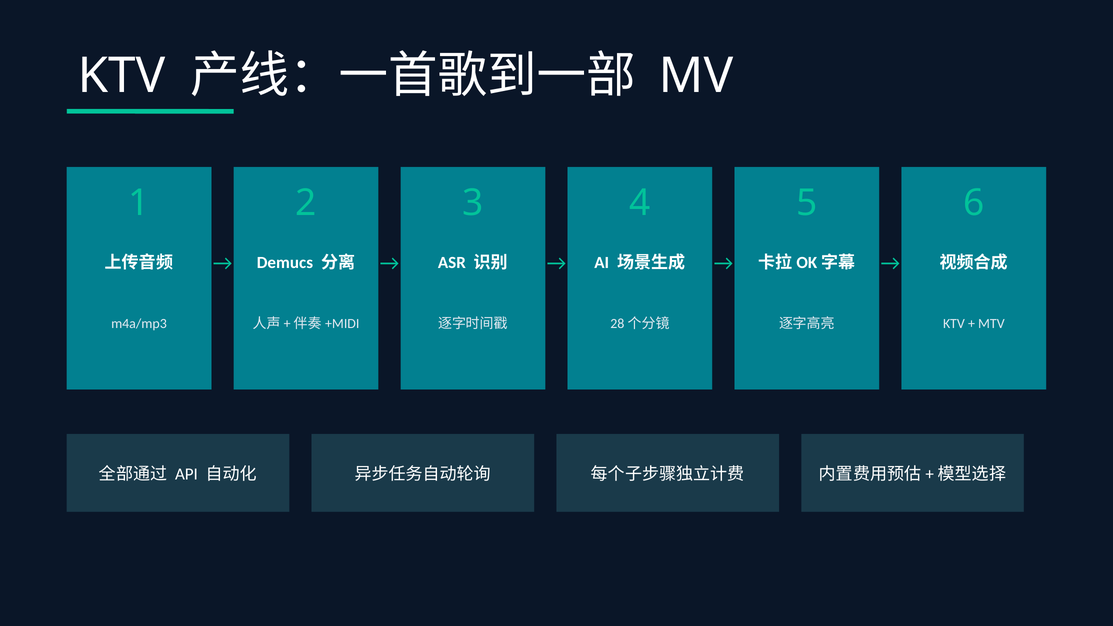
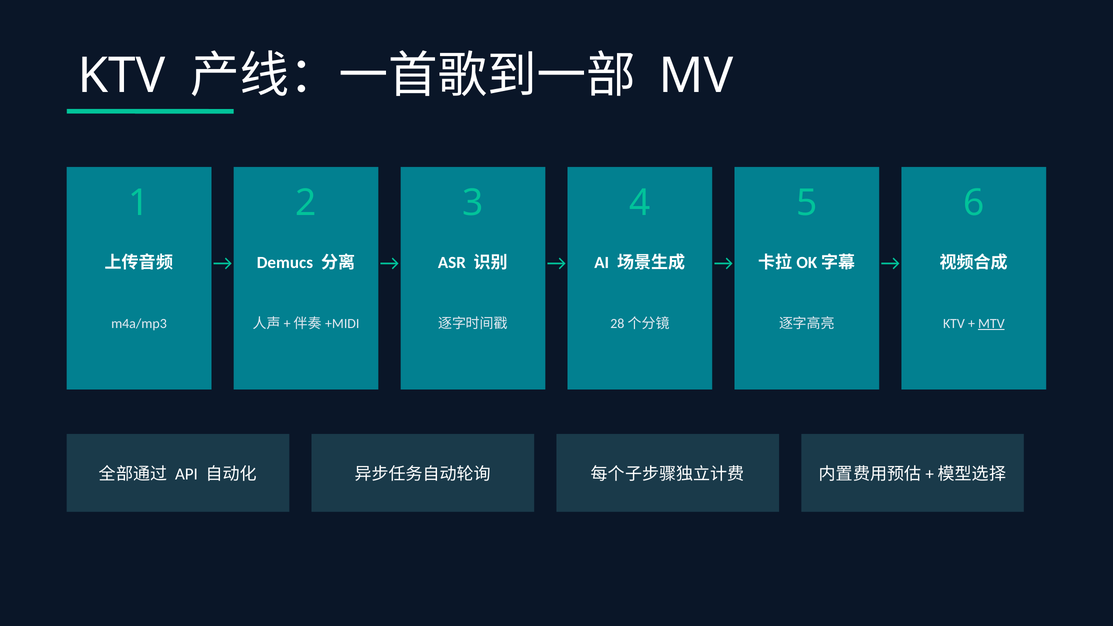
MTV underline: none -> present (991, 324)
